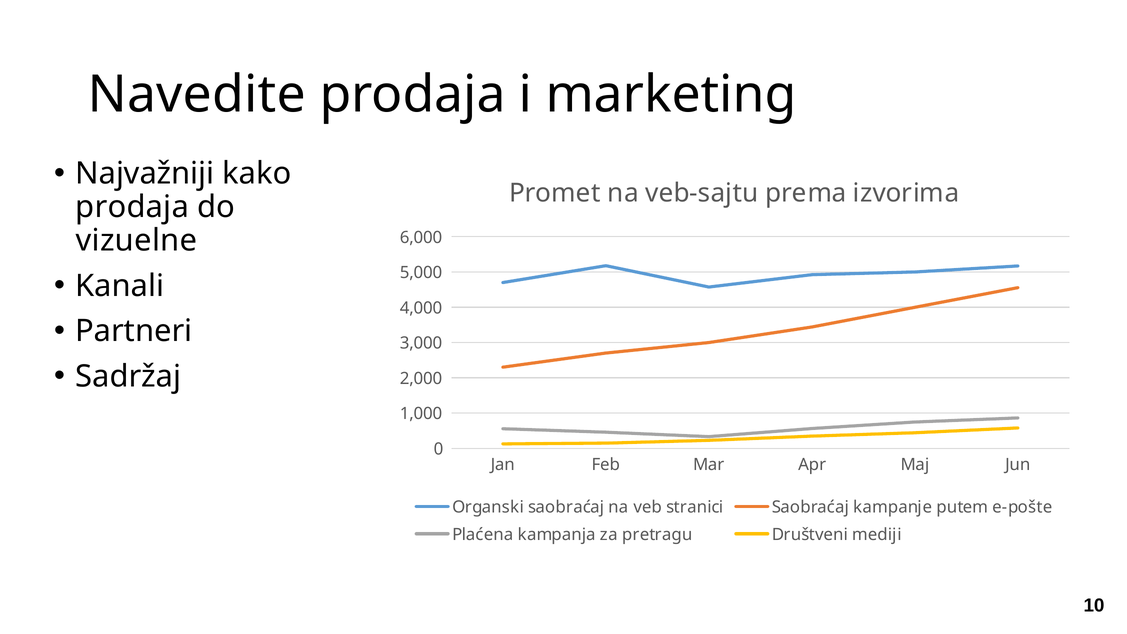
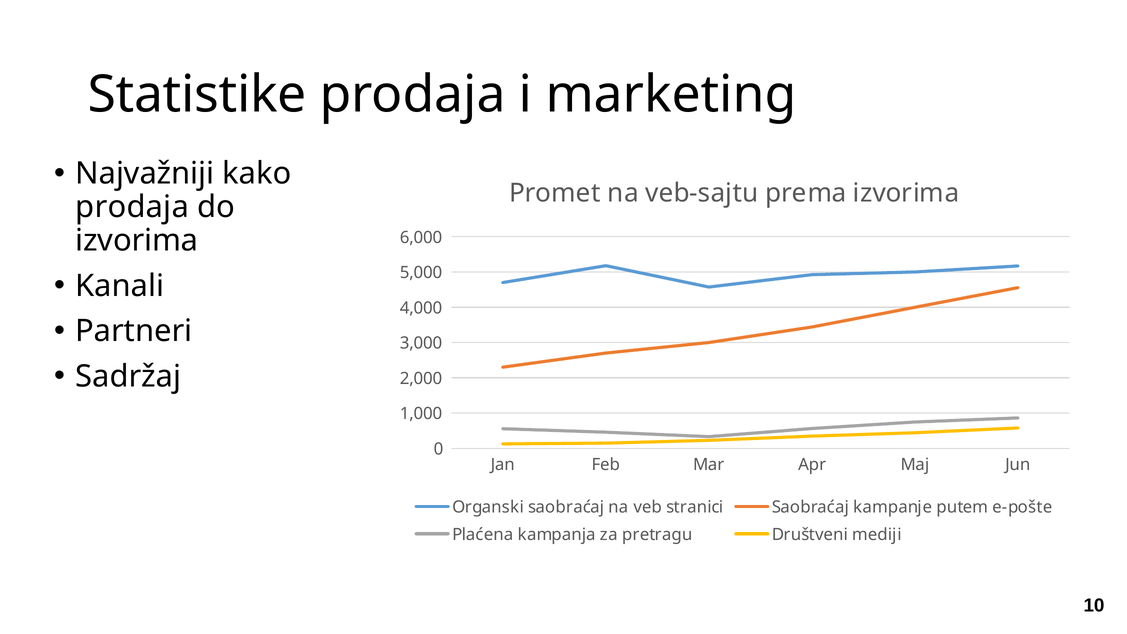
Navedite: Navedite -> Statistike (197, 95)
vizuelne: vizuelne -> izvorima (137, 241)
